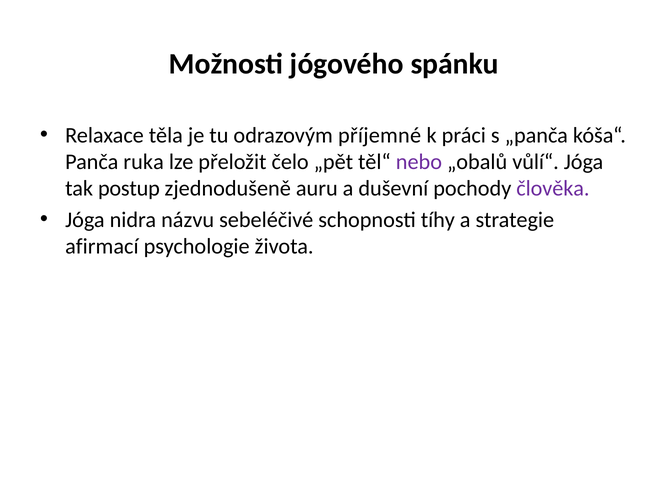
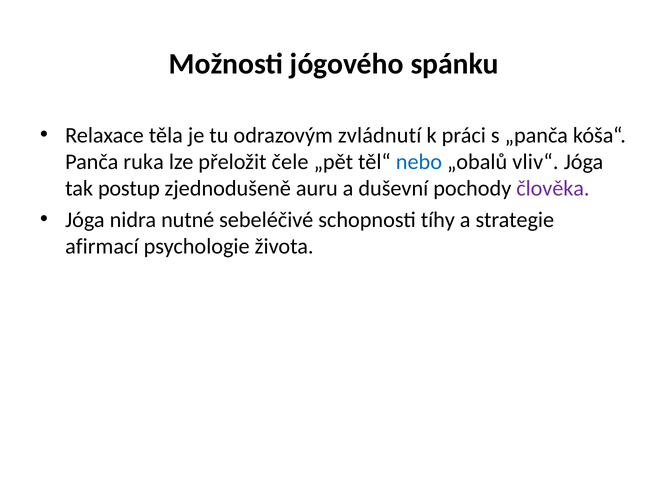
příjemné: příjemné -> zvládnutí (380, 135)
čelo: čelo -> čele (290, 162)
nebo colour: purple -> blue (419, 162)
vůlí“: vůlí“ -> vliv“ (535, 162)
názvu: názvu -> nutné (188, 220)
